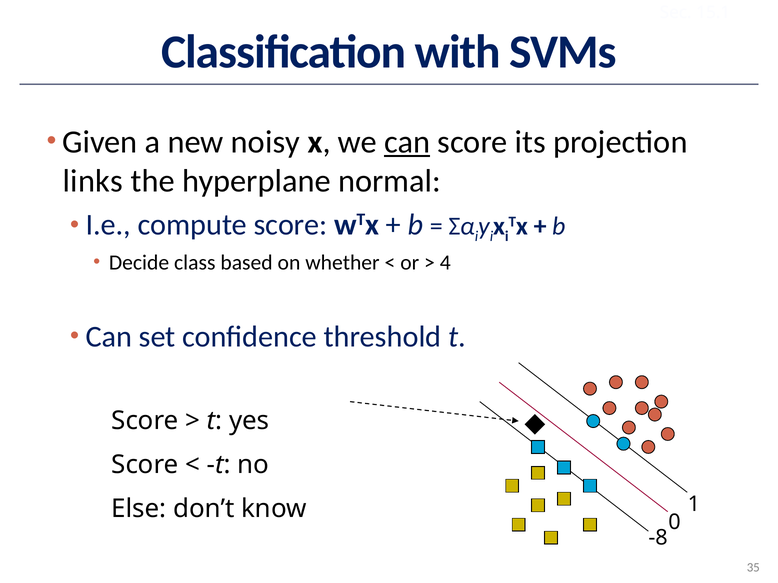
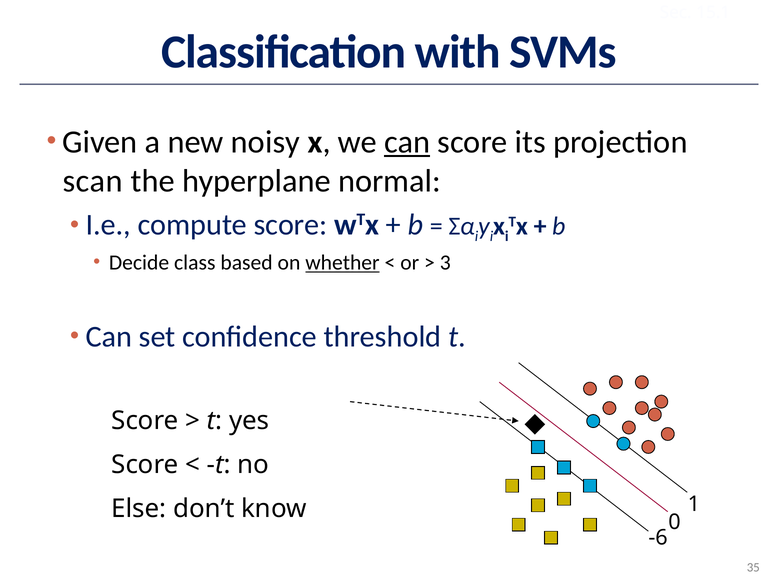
links: links -> scan (93, 181)
whether underline: none -> present (342, 263)
4: 4 -> 3 (445, 263)
-8: -8 -> -6 (658, 538)
